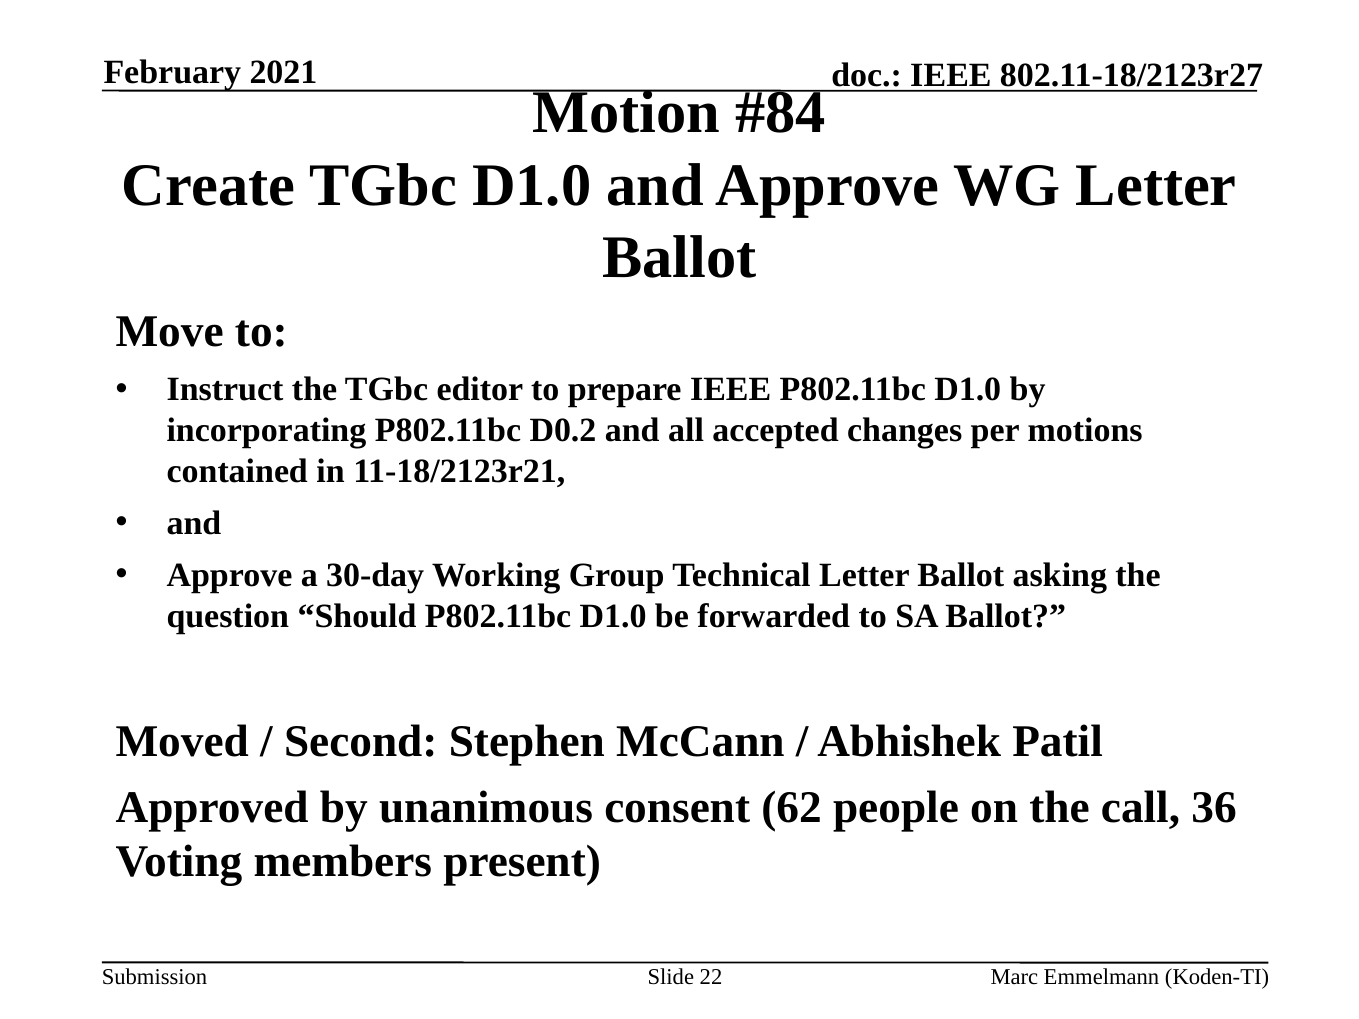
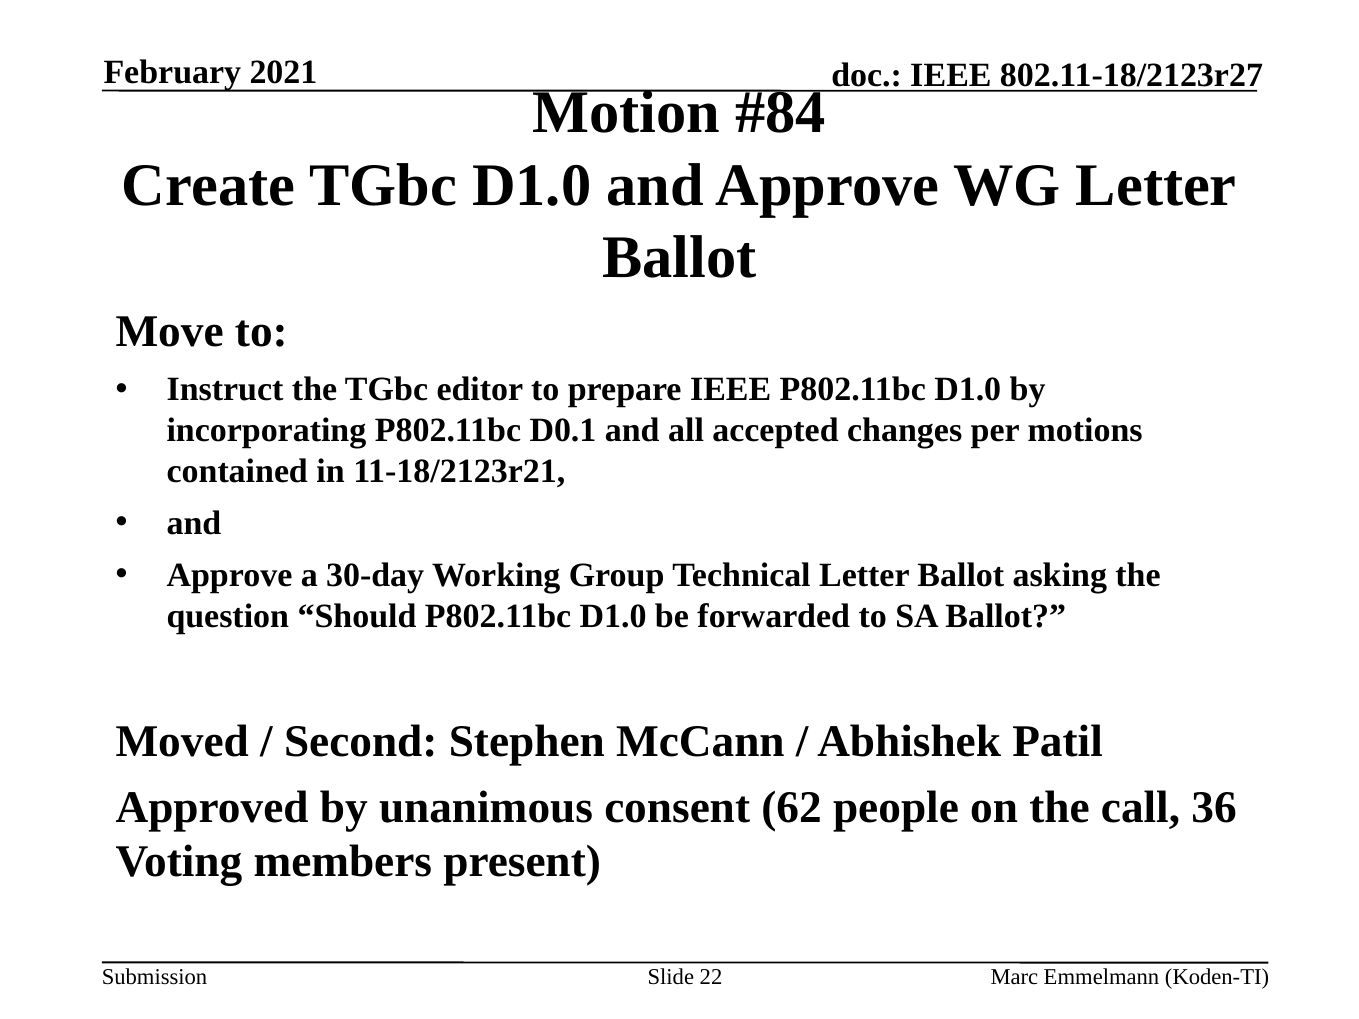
D0.2: D0.2 -> D0.1 (563, 431)
